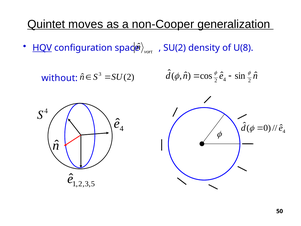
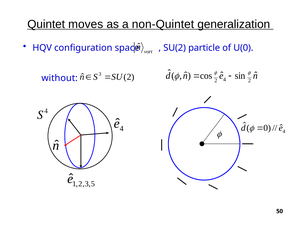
non-Cooper: non-Cooper -> non-Quintet (163, 24)
HQV underline: present -> none (42, 48)
density: density -> particle (204, 48)
U(8: U(8 -> U(0 (243, 48)
